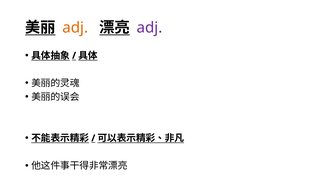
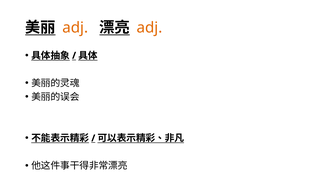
adj colour: purple -> orange (150, 28)
